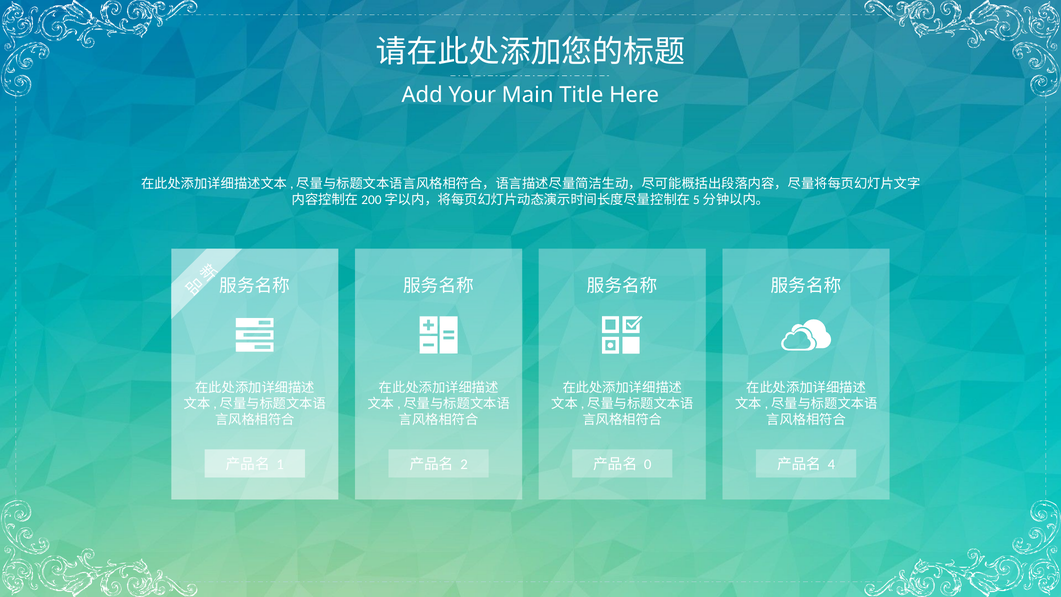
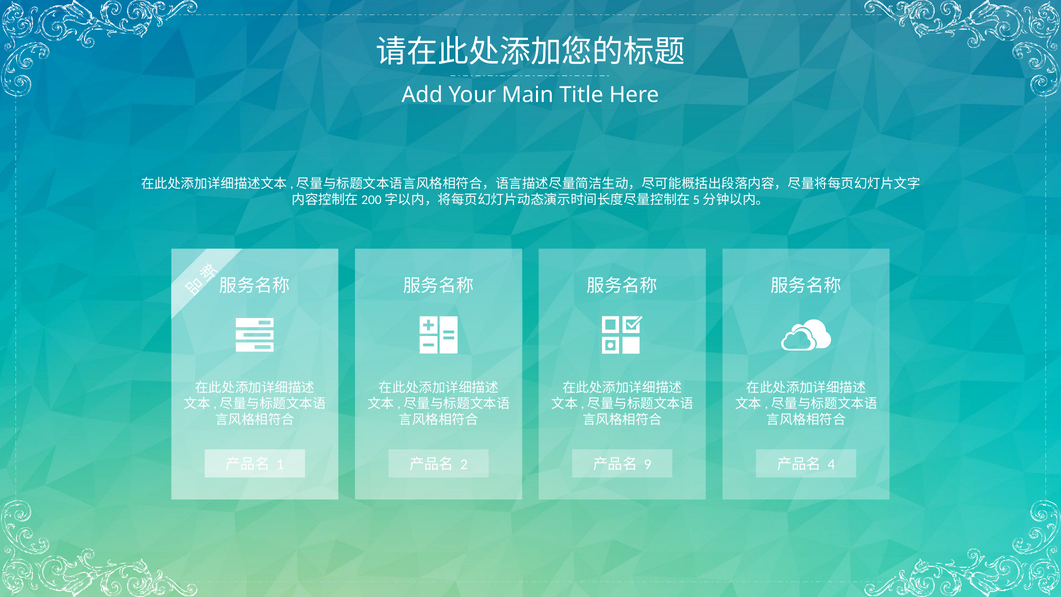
0: 0 -> 9 (648, 464)
